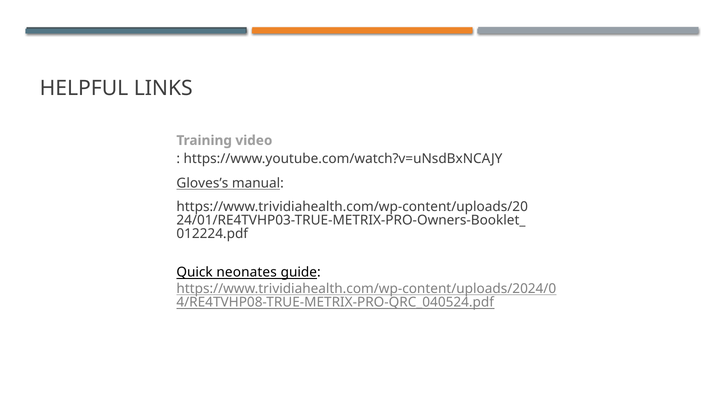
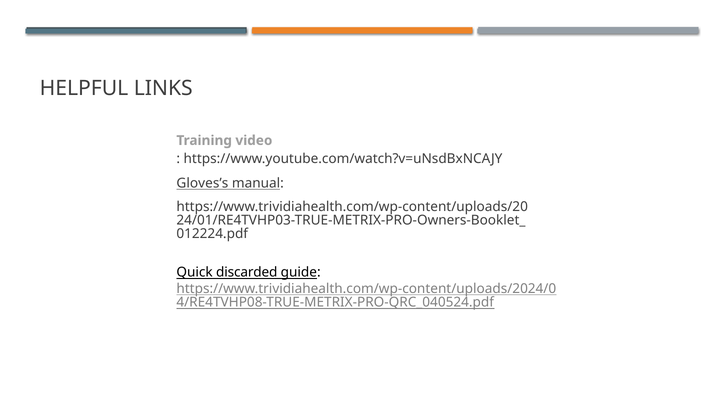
neonates: neonates -> discarded (247, 272)
